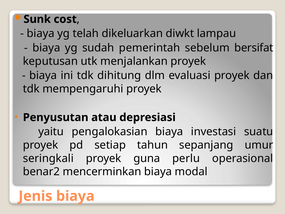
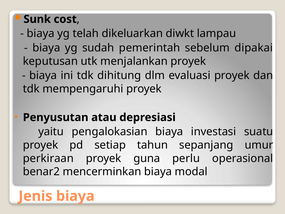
bersifat: bersifat -> dipakai (254, 48)
seringkali: seringkali -> perkiraan (48, 158)
